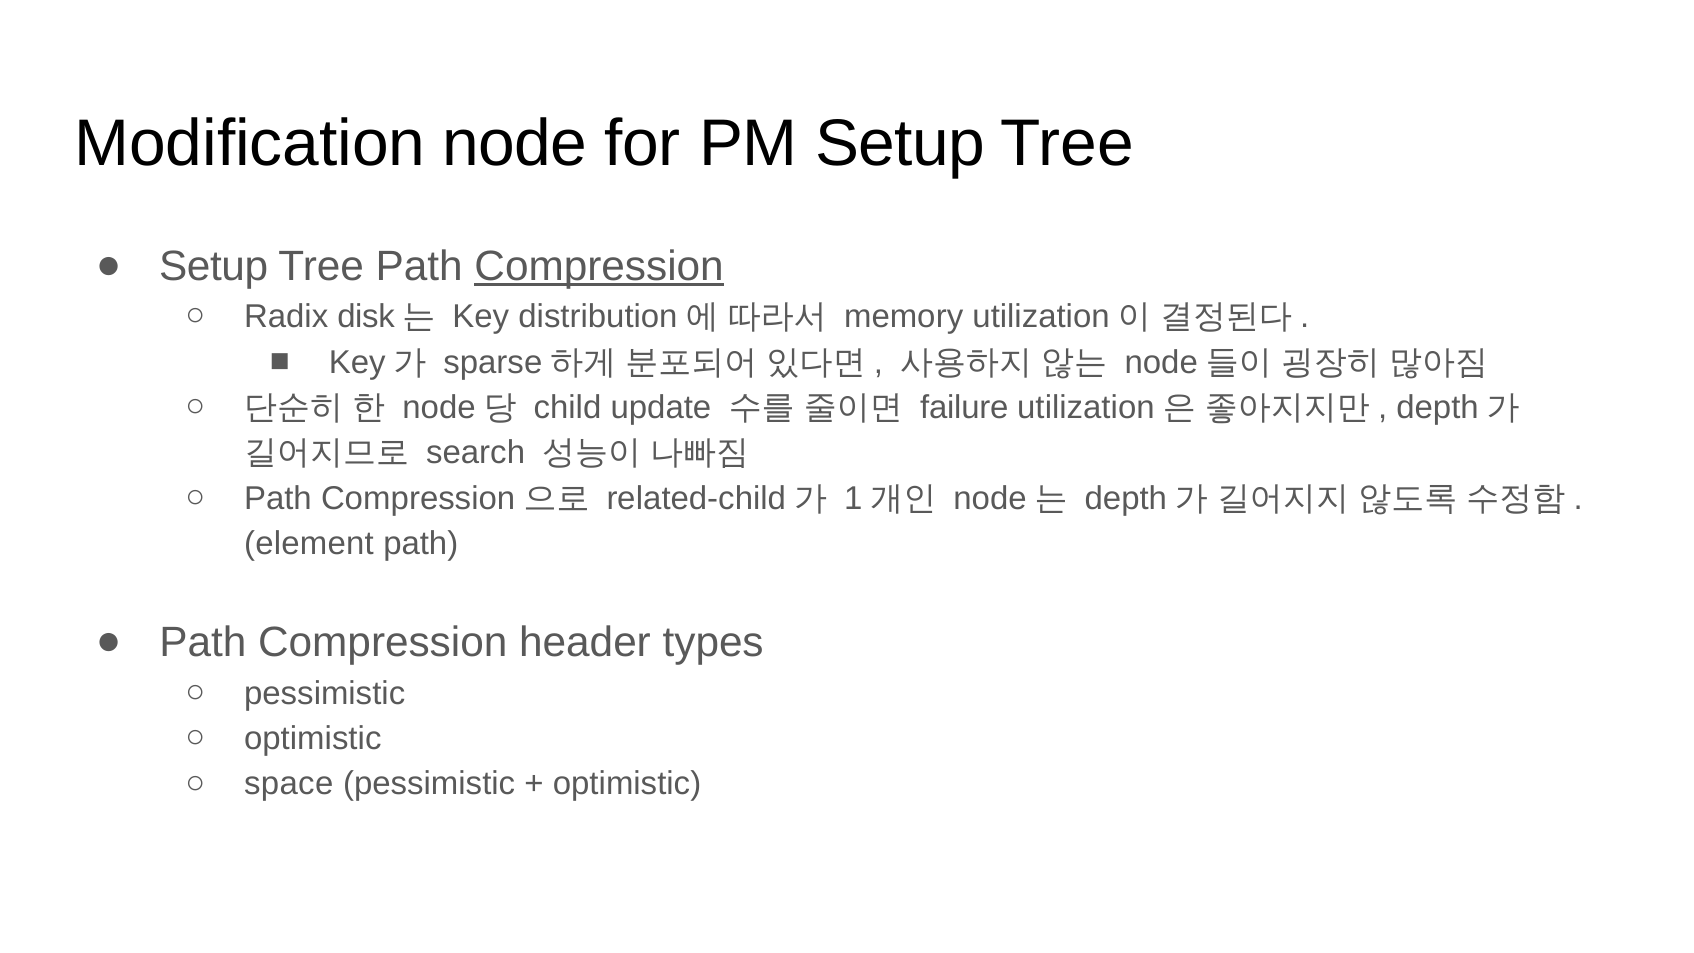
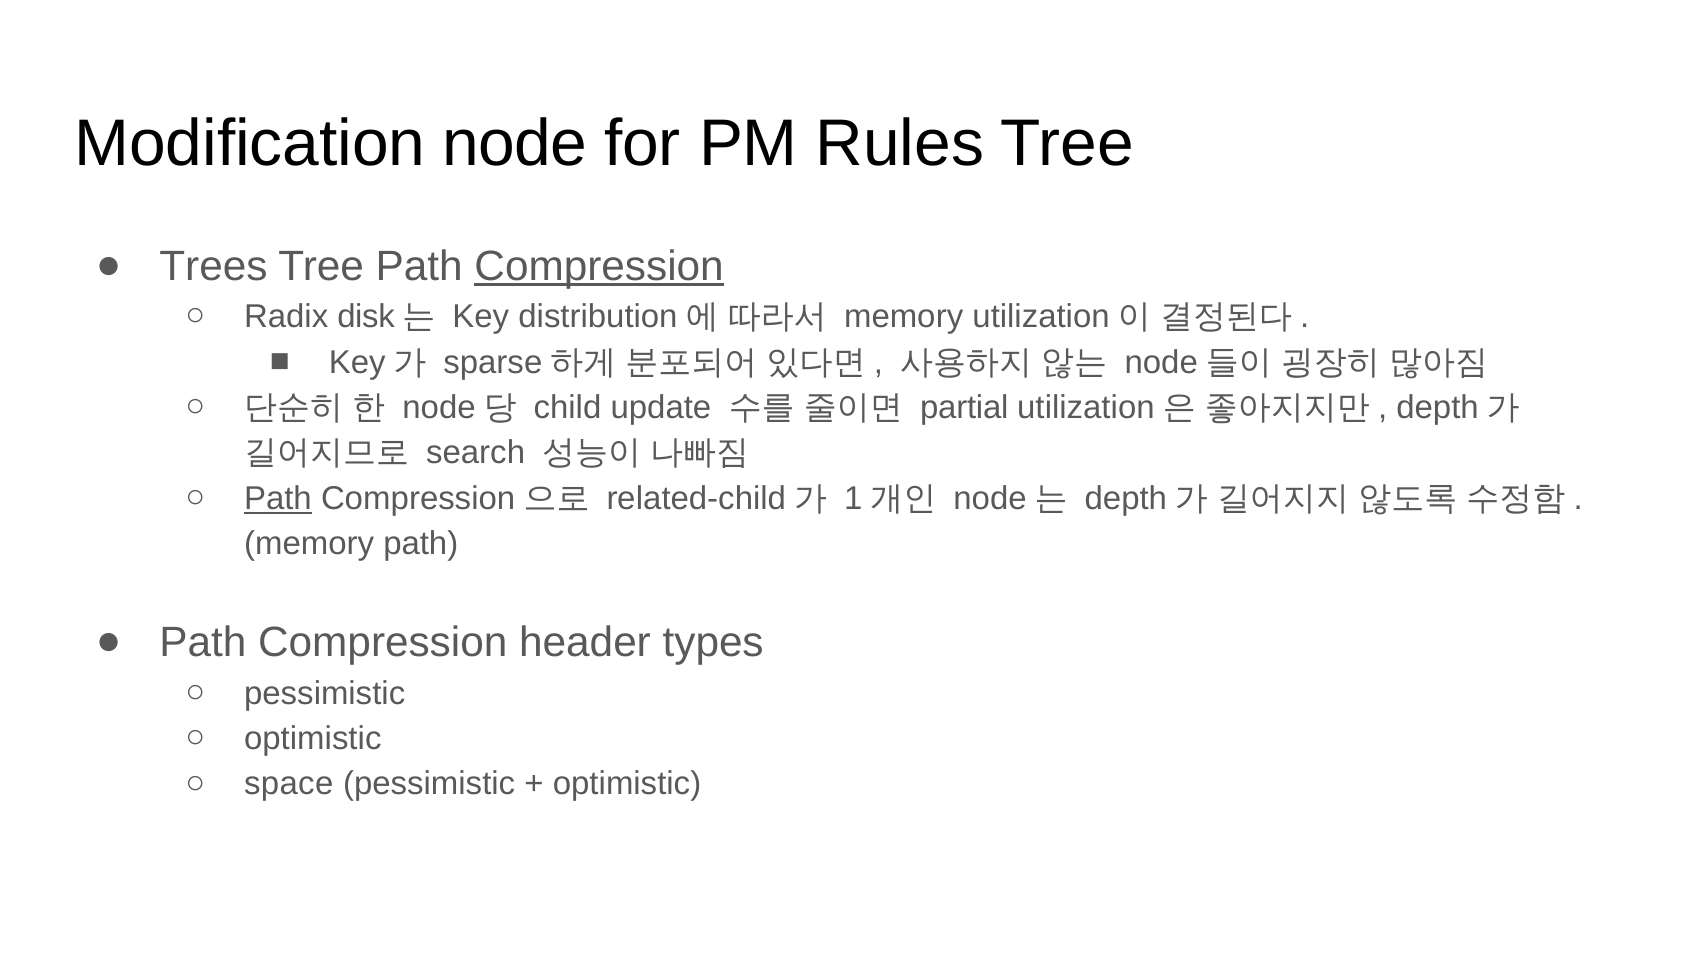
PM Setup: Setup -> Rules (900, 144)
Setup: Setup -> Trees (213, 266)
failure: failure -> partial (964, 408)
Path underline: none -> present (278, 498)
element: element -> memory (309, 544)
